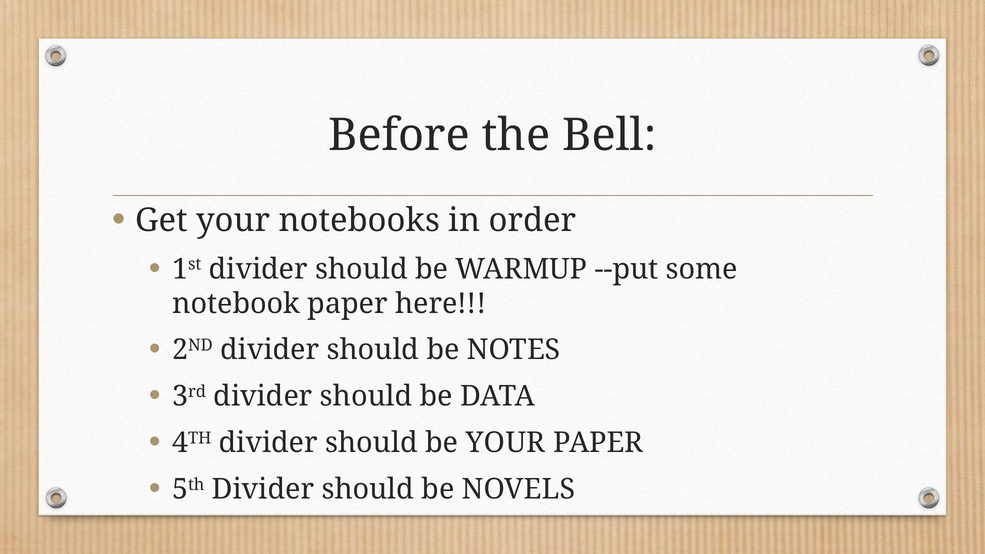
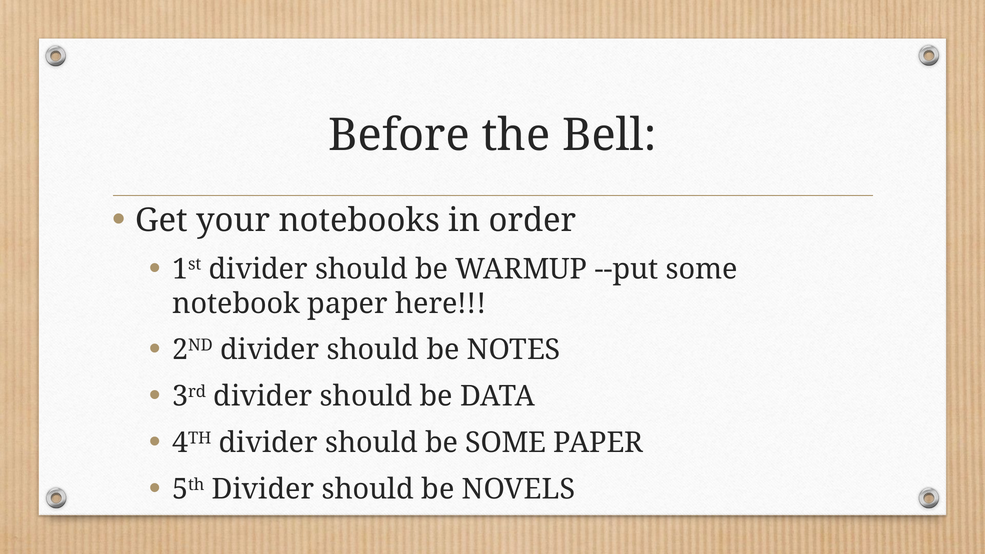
be YOUR: YOUR -> SOME (506, 443)
